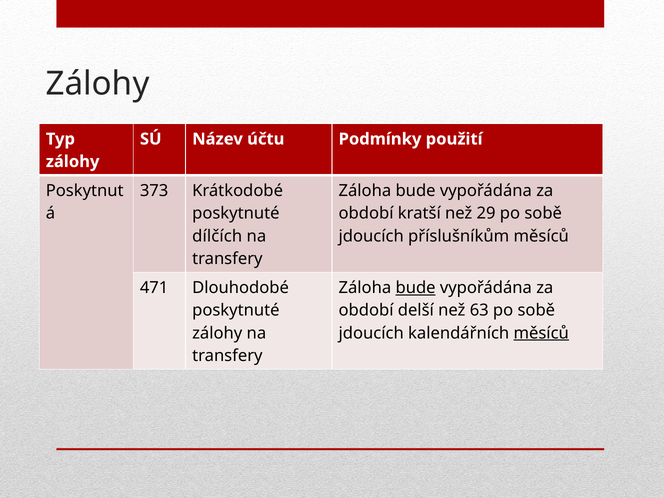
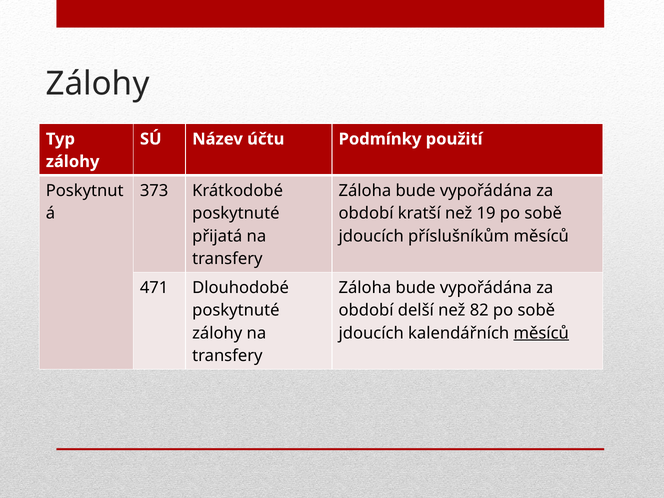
29: 29 -> 19 (486, 213)
dílčích: dílčích -> přijatá (217, 236)
bude underline: present -> none (416, 288)
63: 63 -> 82 (479, 310)
